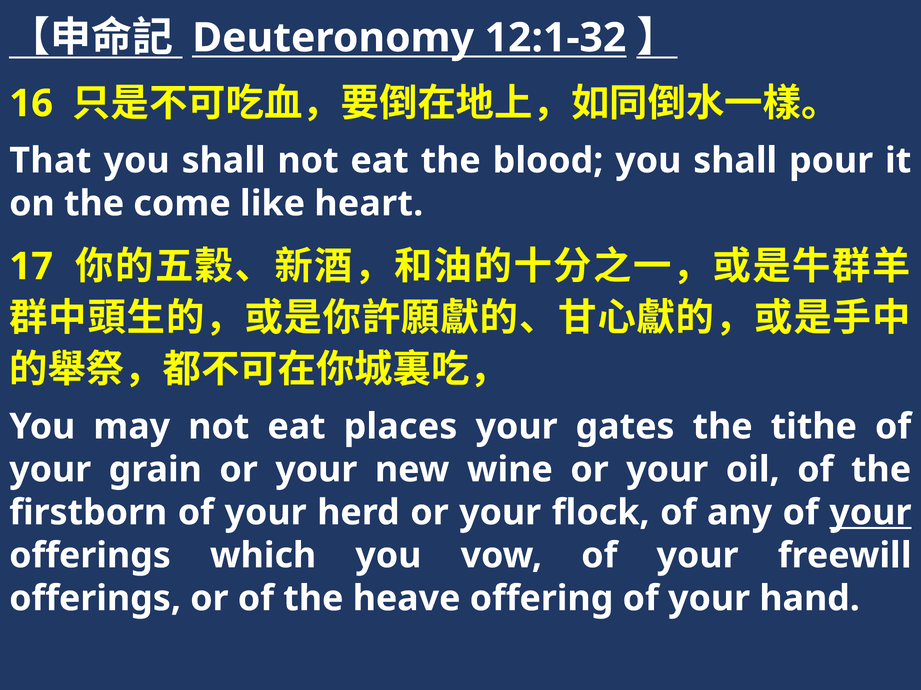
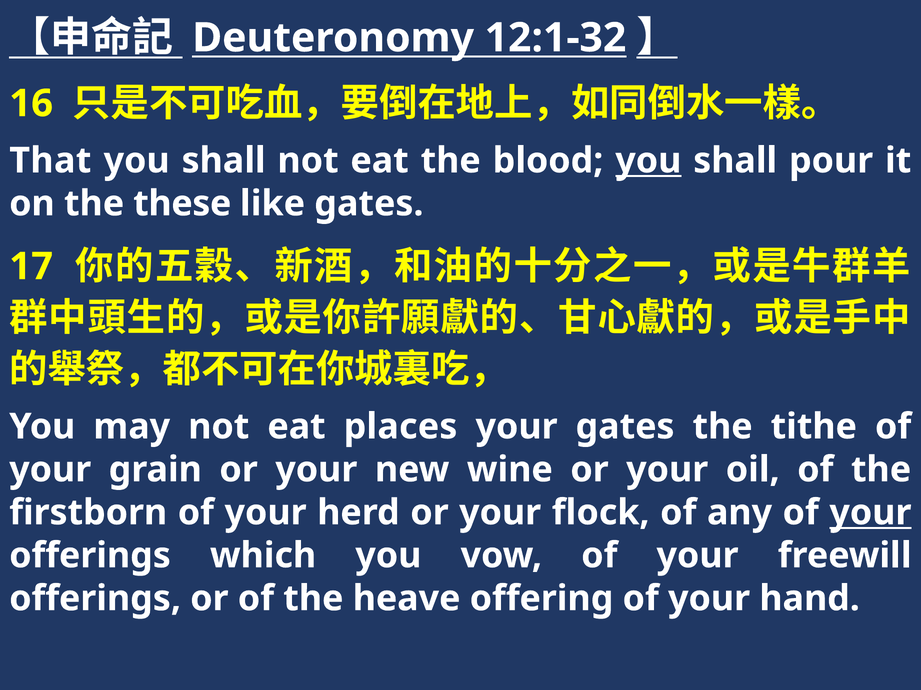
you underline: none -> present (648, 161)
come: come -> these (182, 204)
like heart: heart -> gates (369, 204)
